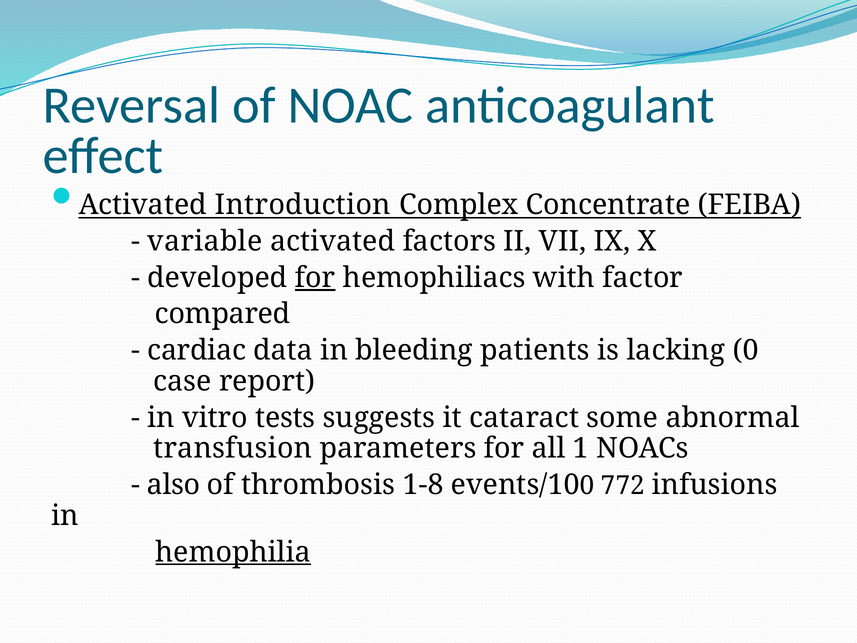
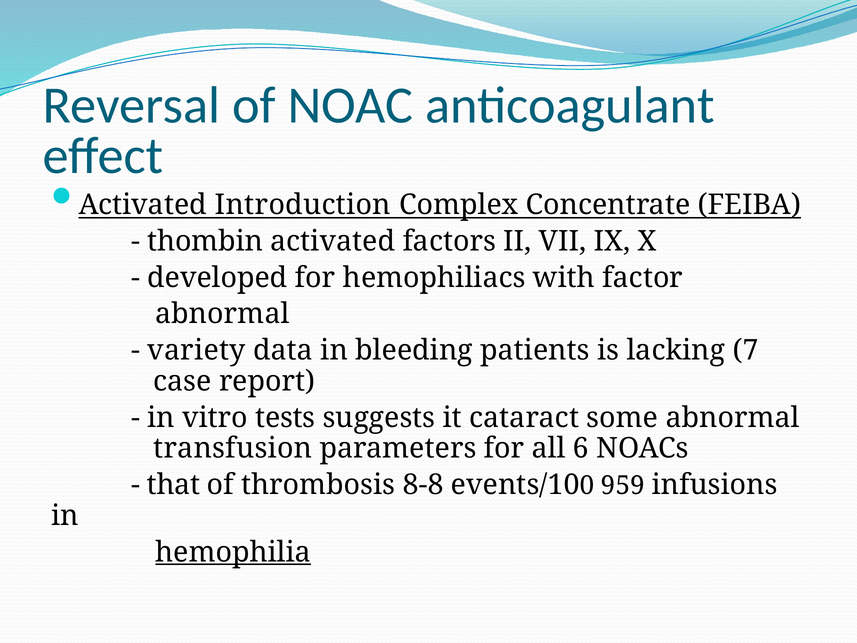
variable: variable -> thombin (205, 241)
for underline: present -> none (315, 277)
compared: compared -> abnormal (222, 314)
cardiac: cardiac -> variety (196, 350)
0: 0 -> 7 (746, 350)
1: 1 -> 6 (581, 448)
also: also -> that (174, 485)
1-8: 1-8 -> 8-8 (423, 485)
772: 772 -> 959 (623, 485)
